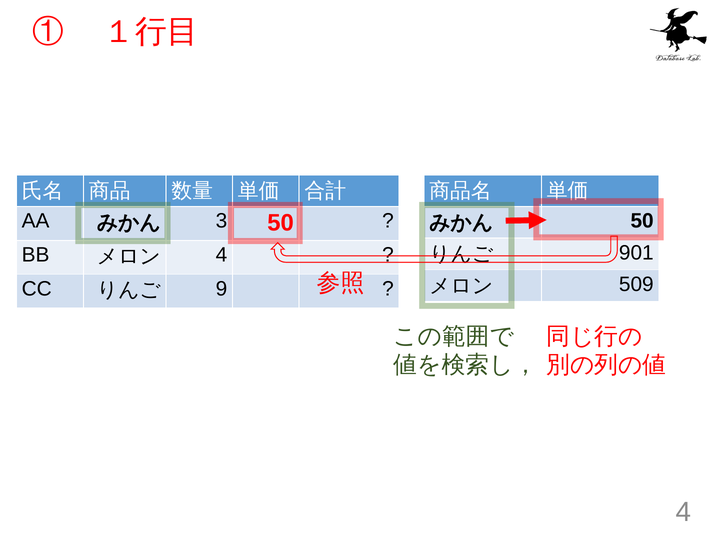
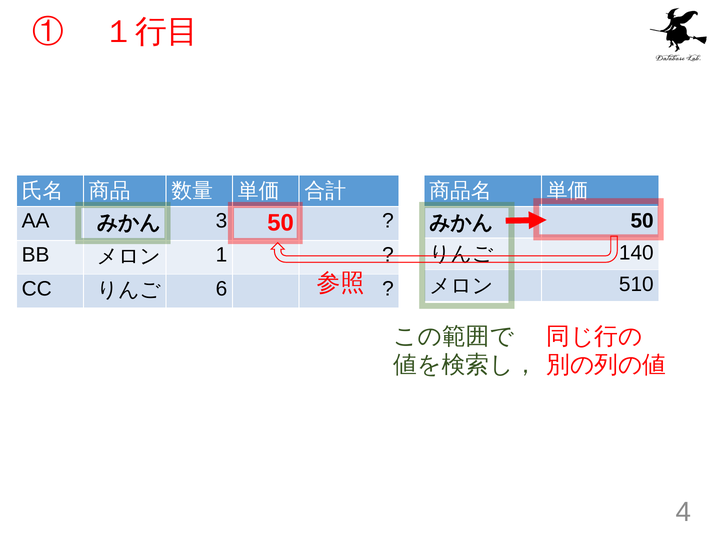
4: 4 -> 1 (221, 255)
901: 901 -> 140 (636, 253)
509: 509 -> 510 (636, 285)
9: 9 -> 6 (221, 289)
